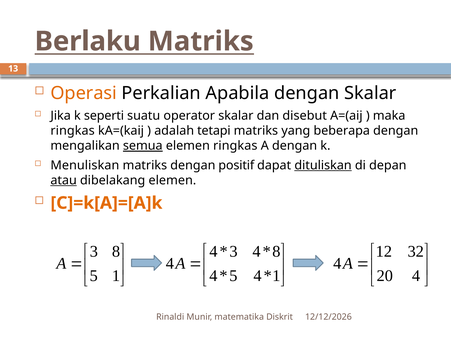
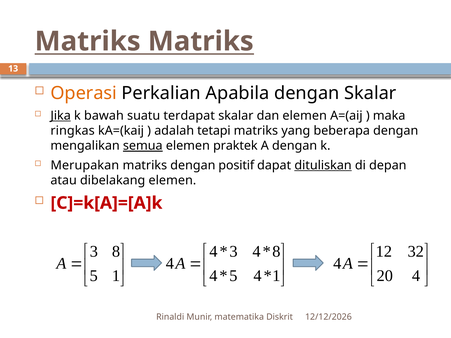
Berlaku: Berlaku -> Matriks (88, 41)
Jika underline: none -> present (61, 116)
seperti: seperti -> bawah (104, 116)
operator: operator -> terdapat (189, 116)
dan disebut: disebut -> elemen (305, 116)
elemen ringkas: ringkas -> praktek (235, 146)
Menuliskan: Menuliskan -> Merupakan (85, 165)
atau underline: present -> none (64, 180)
C]=k[A]=[A]k colour: orange -> red (106, 203)
